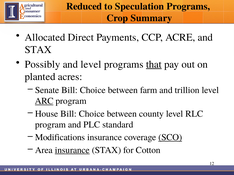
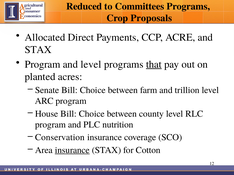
Speculation: Speculation -> Committees (140, 6)
Summary: Summary -> Proposals (151, 18)
Possibly: Possibly -> Program (43, 64)
ARC underline: present -> none (44, 101)
standard: standard -> nutrition (118, 125)
Modifications: Modifications -> Conservation (60, 138)
SCO underline: present -> none (170, 138)
